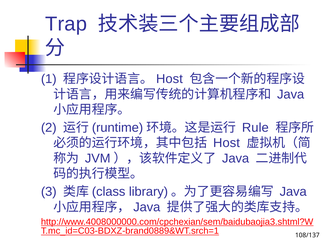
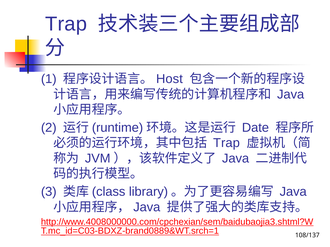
Rule: Rule -> Date (255, 128)
Host: Host -> Trap (226, 143)
